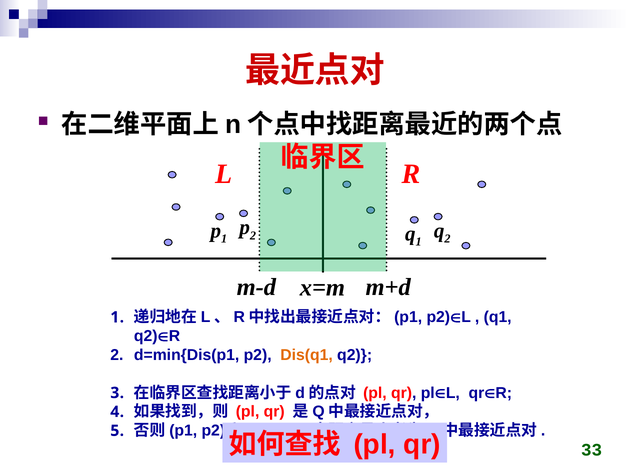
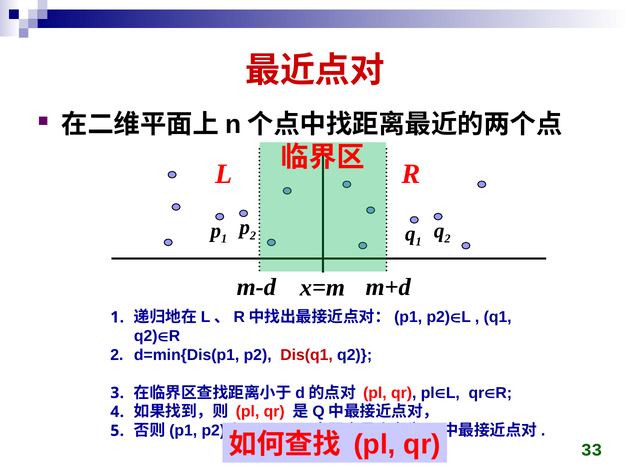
Dis(q1 colour: orange -> red (307, 355)
